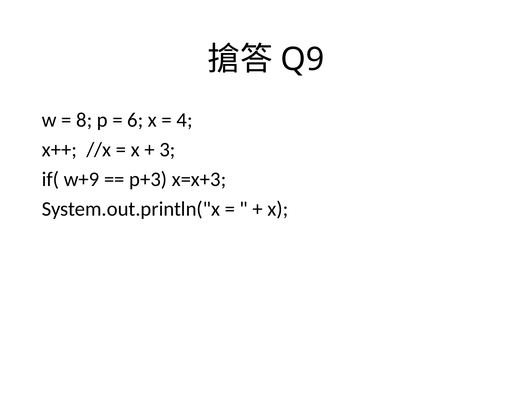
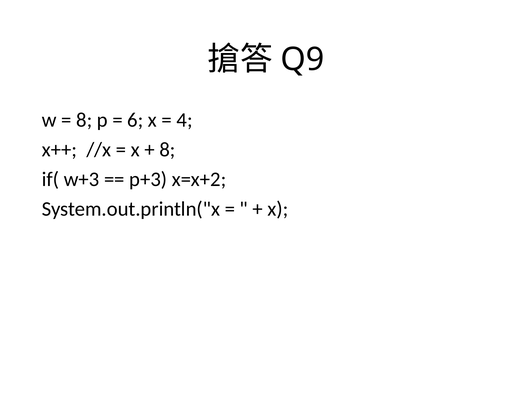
3: 3 -> 8 (167, 150)
w+9: w+9 -> w+3 (82, 179)
x=x+3: x=x+3 -> x=x+2 (199, 179)
